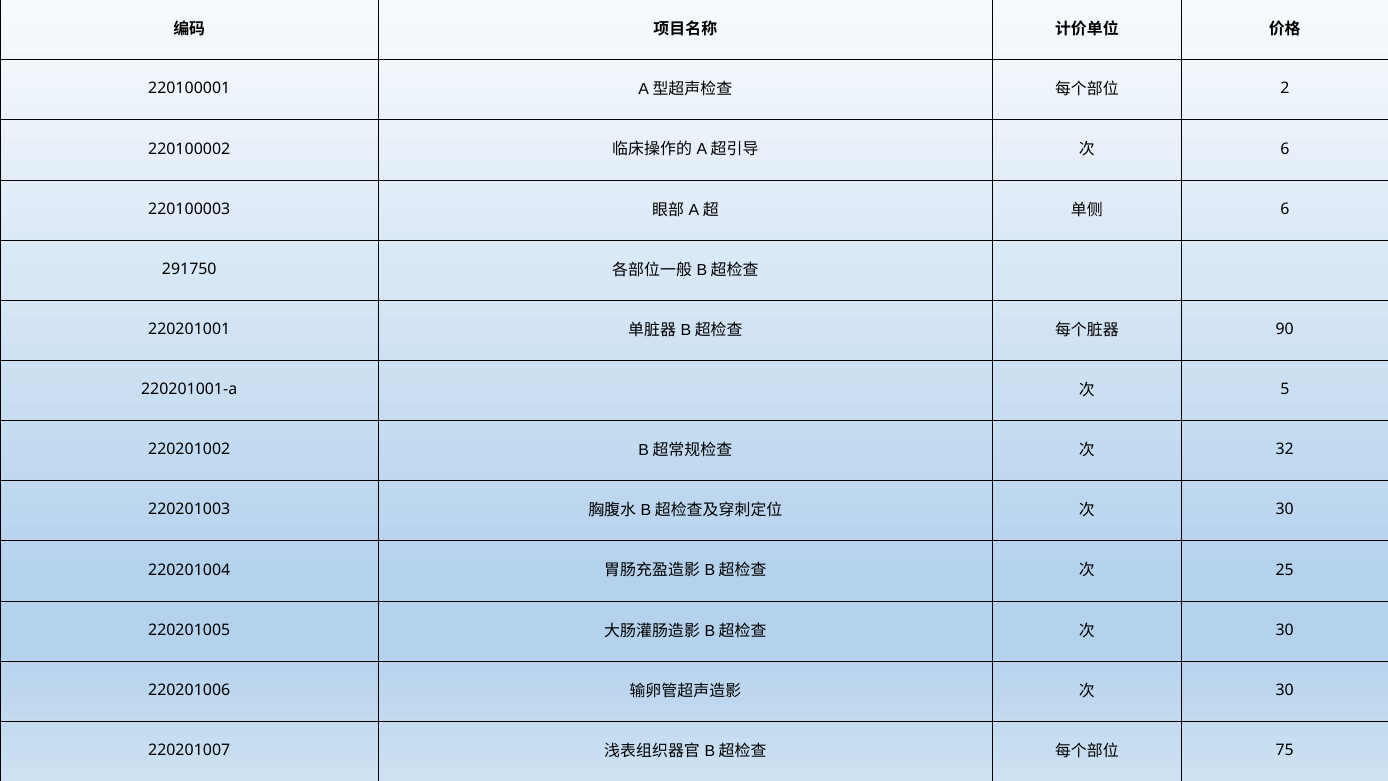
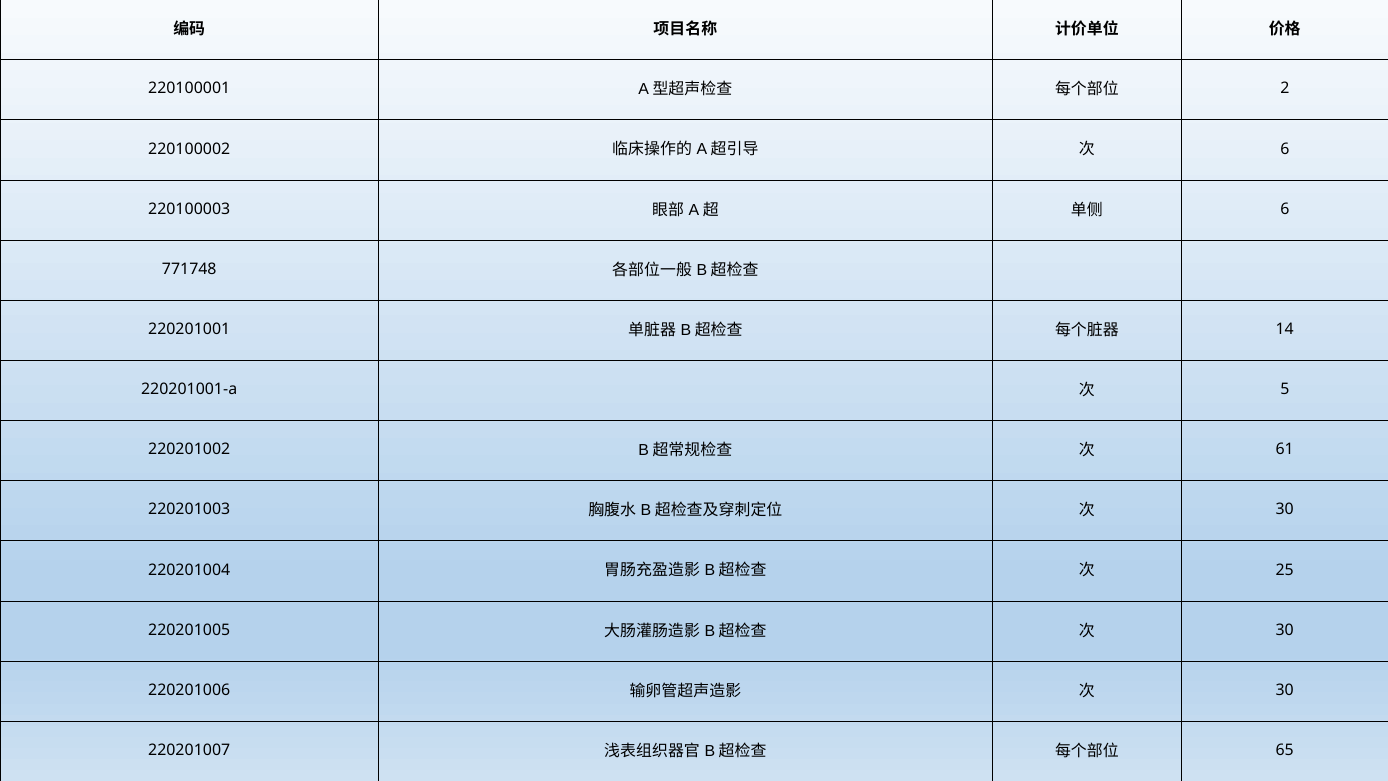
291750: 291750 -> 771748 (189, 269)
90: 90 -> 14 (1285, 329)
32: 32 -> 61 (1285, 449)
75: 75 -> 65 (1285, 750)
